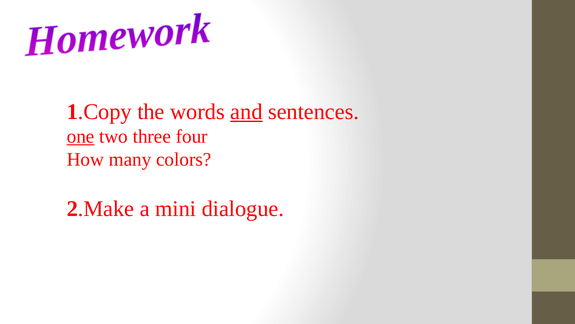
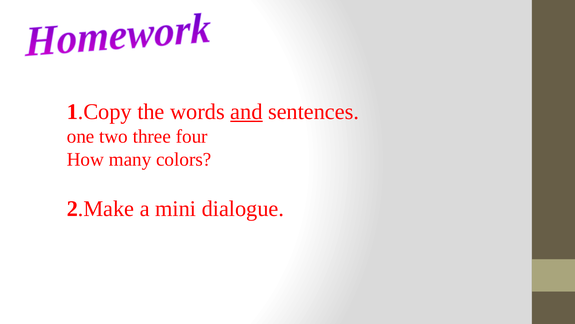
one underline: present -> none (81, 136)
